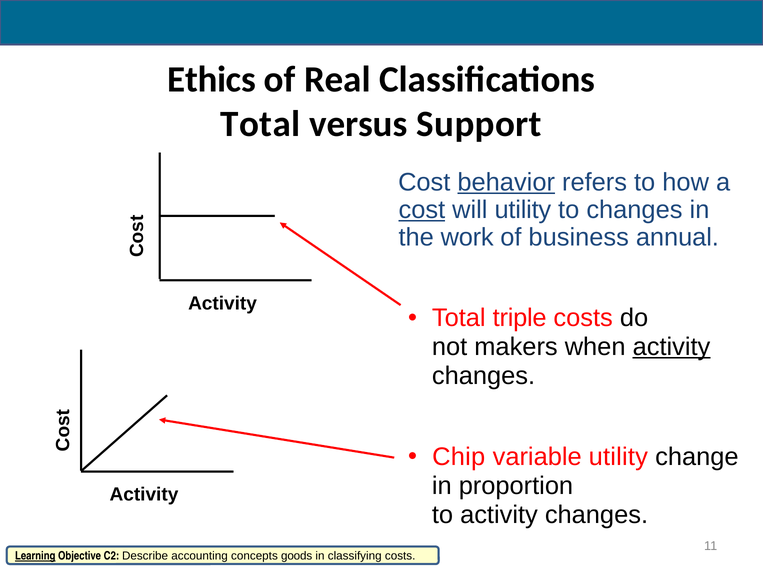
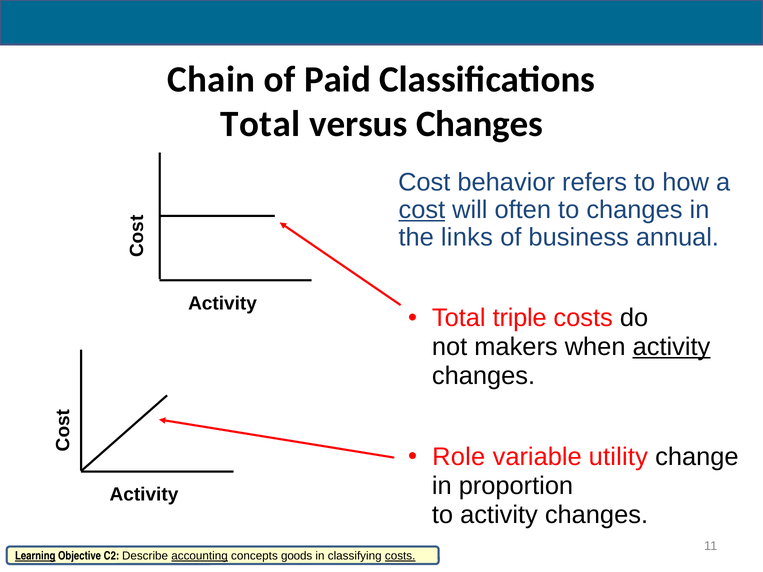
Ethics: Ethics -> Chain (211, 79)
Real: Real -> Paid (337, 79)
versus Support: Support -> Changes (479, 124)
behavior underline: present -> none (506, 183)
will utility: utility -> often (523, 210)
work: work -> links (467, 238)
Chip: Chip -> Role (459, 457)
accounting underline: none -> present (200, 556)
costs underline: none -> present (400, 556)
